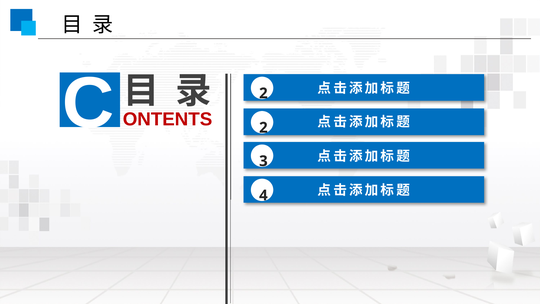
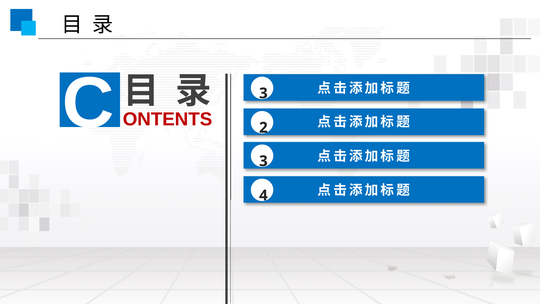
C 2: 2 -> 3 (263, 93)
